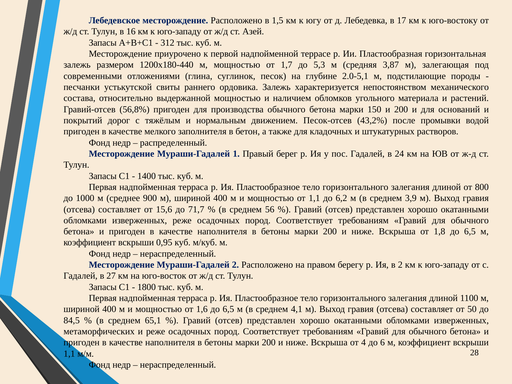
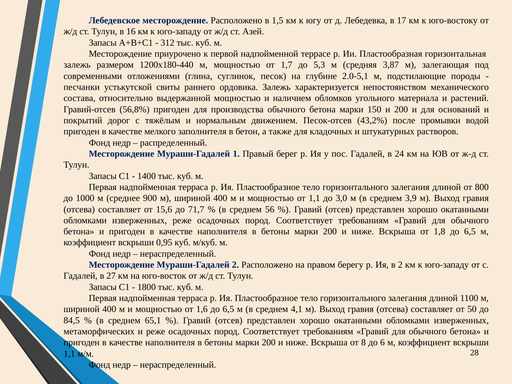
6,2: 6,2 -> 3,0 (341, 198)
4: 4 -> 8 (364, 343)
